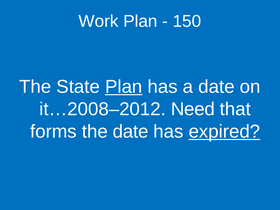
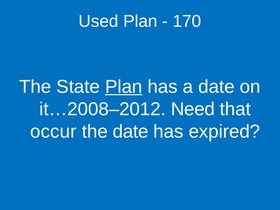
Work: Work -> Used (99, 21)
150: 150 -> 170 (187, 21)
forms: forms -> occur (53, 131)
expired underline: present -> none (224, 131)
